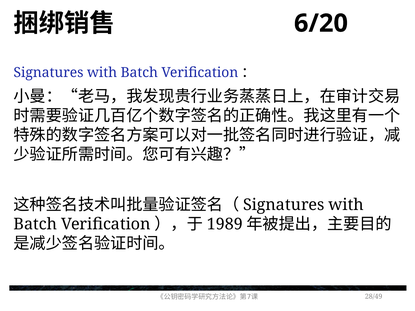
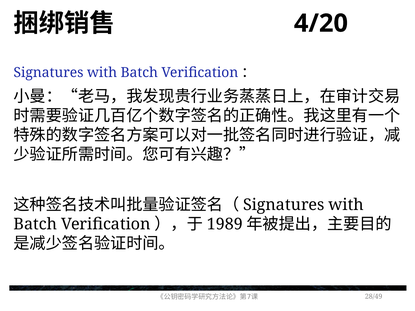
6/20: 6/20 -> 4/20 (321, 23)
